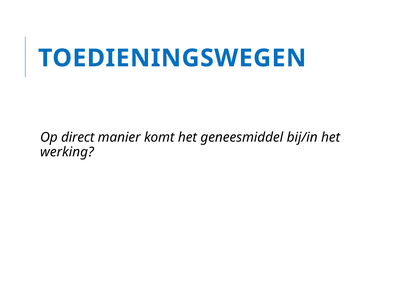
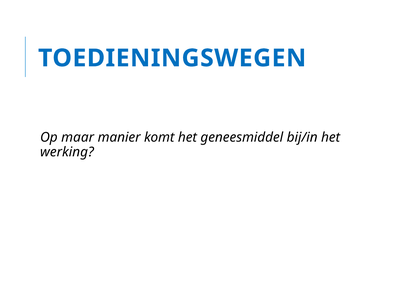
direct: direct -> maar (78, 137)
